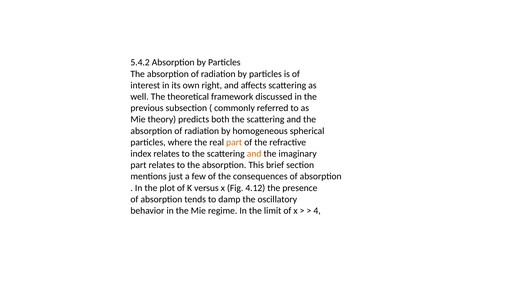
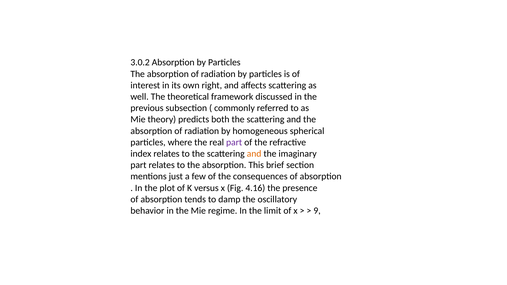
5.4.2: 5.4.2 -> 3.0.2 (140, 63)
part colour: orange -> purple (234, 142)
4.12: 4.12 -> 4.16 (255, 188)
4: 4 -> 9 (317, 211)
